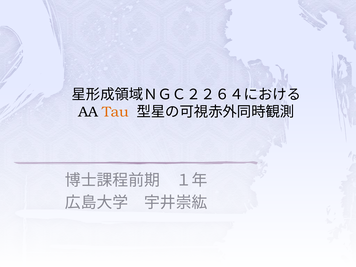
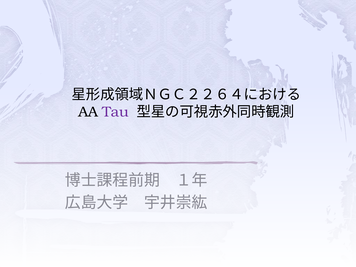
Tau colour: orange -> purple (116, 112)
